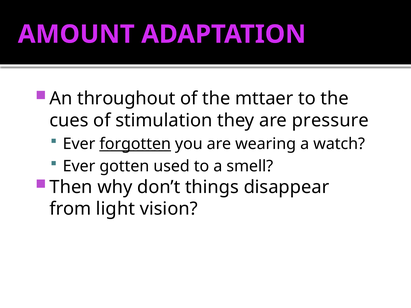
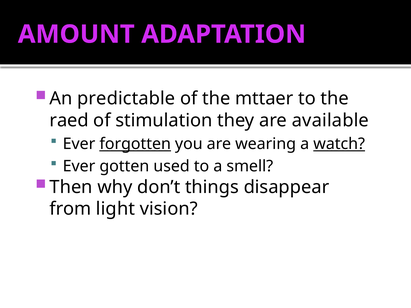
throughout: throughout -> predictable (126, 99)
cues: cues -> raed (69, 120)
pressure: pressure -> available (330, 120)
watch underline: none -> present (339, 144)
